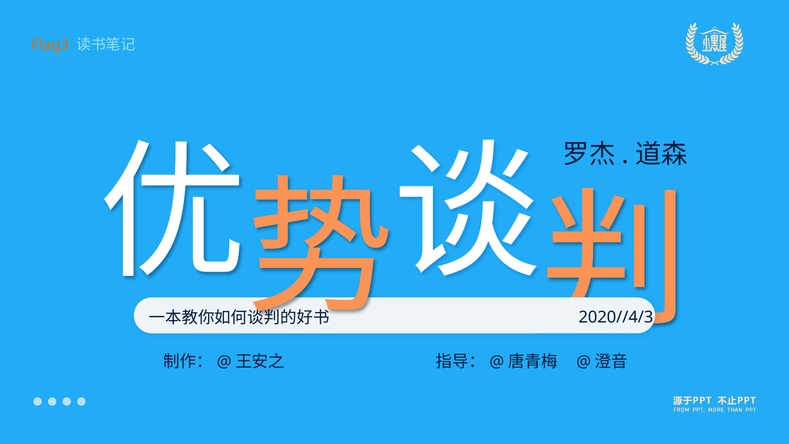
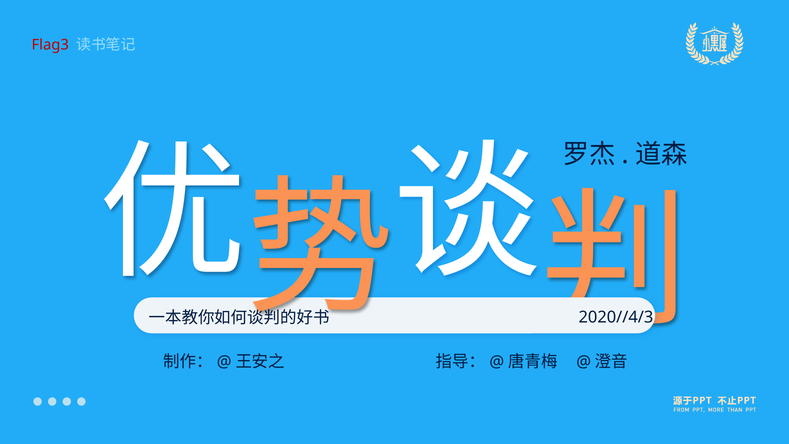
Flag3 colour: orange -> red (50, 45)
